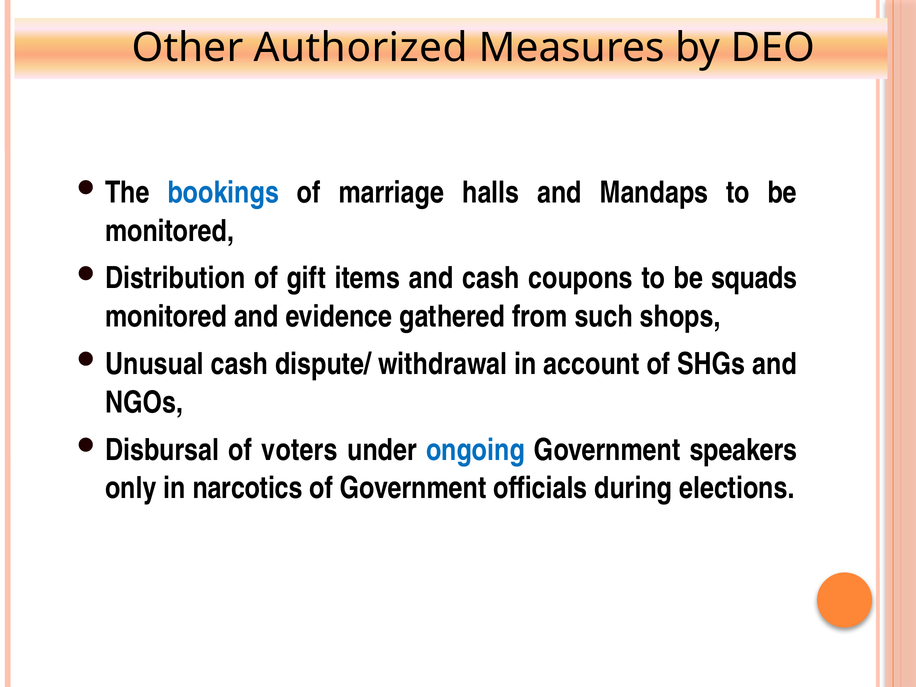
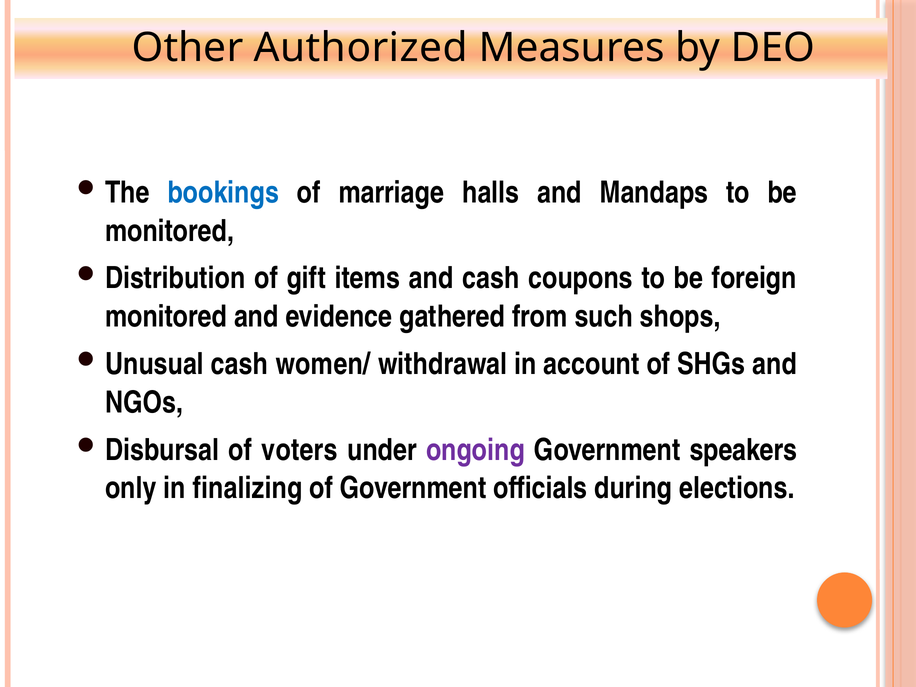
squads: squads -> foreign (754, 278)
dispute/: dispute/ -> women/ (323, 364)
ongoing colour: blue -> purple (475, 450)
narcotics: narcotics -> finalizing (247, 488)
